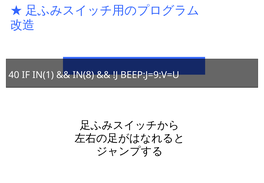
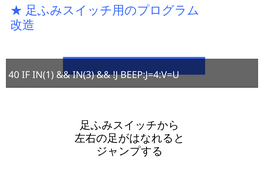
IN(8: IN(8 -> IN(3 (83, 75)
BEEP:J=9:V=U: BEEP:J=9:V=U -> BEEP:J=4:V=U (150, 75)
